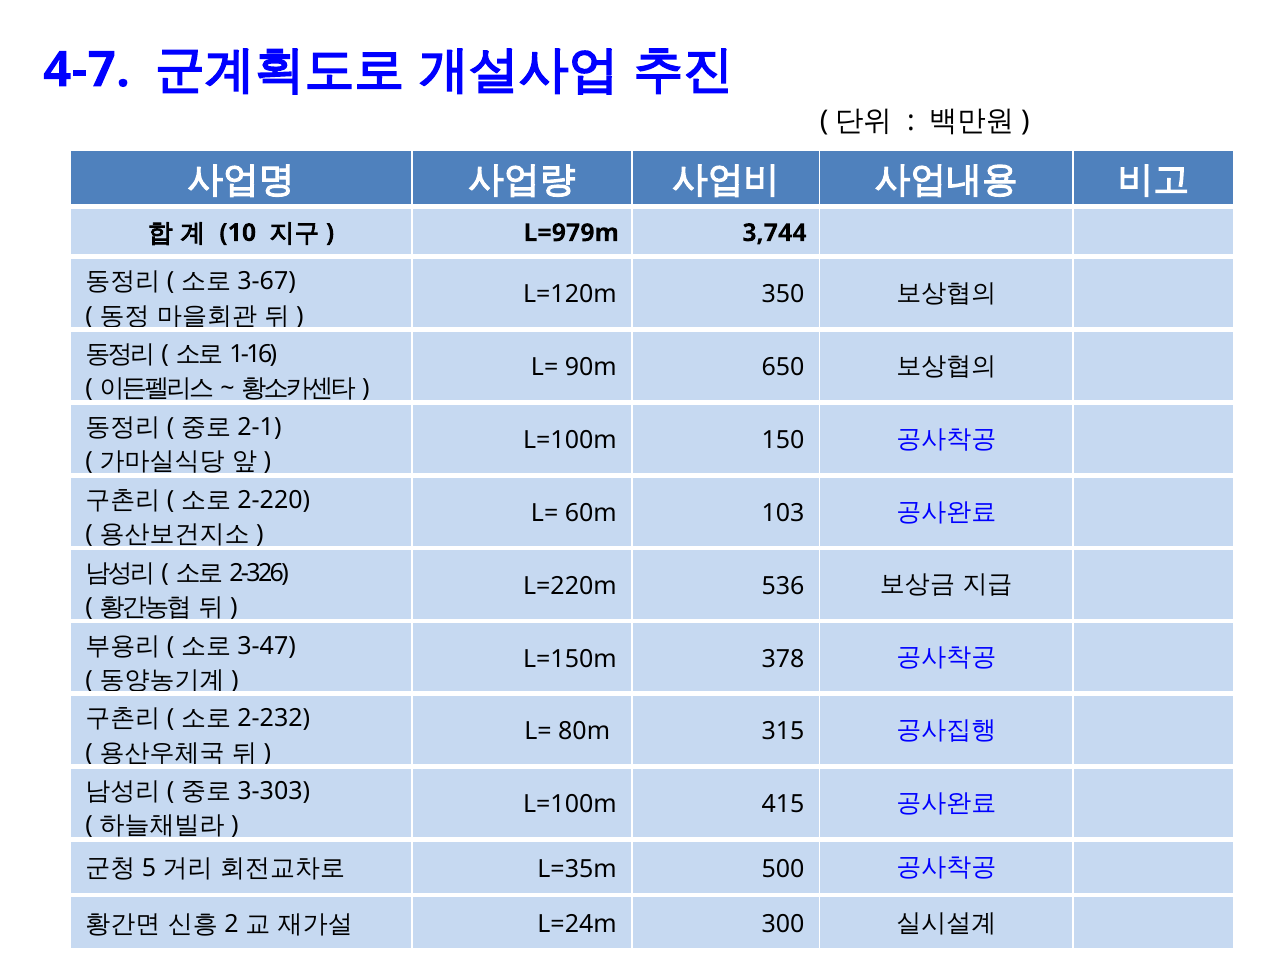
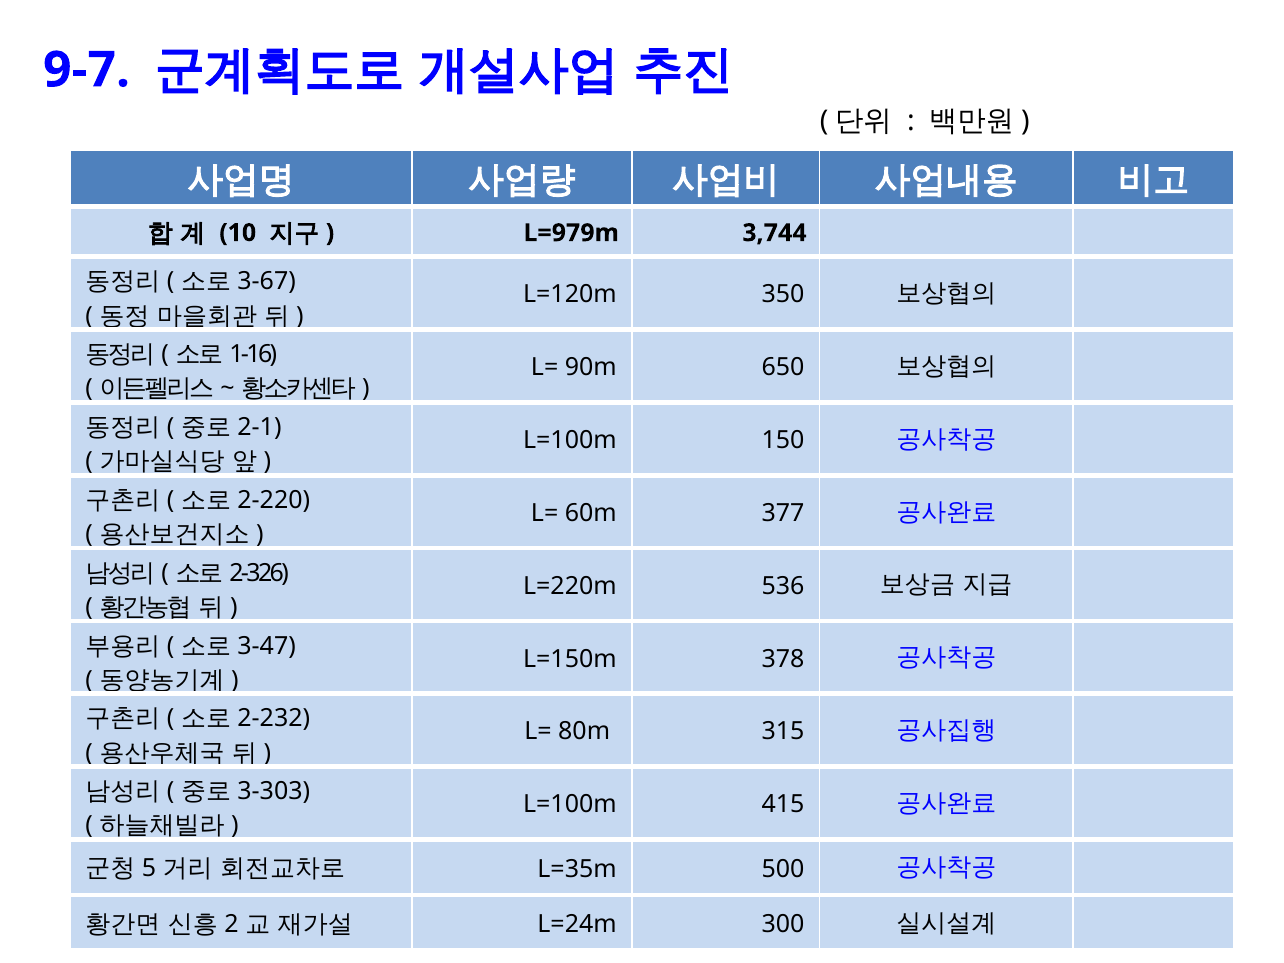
4-7: 4-7 -> 9-7 (87, 70)
103: 103 -> 377 (783, 513)
